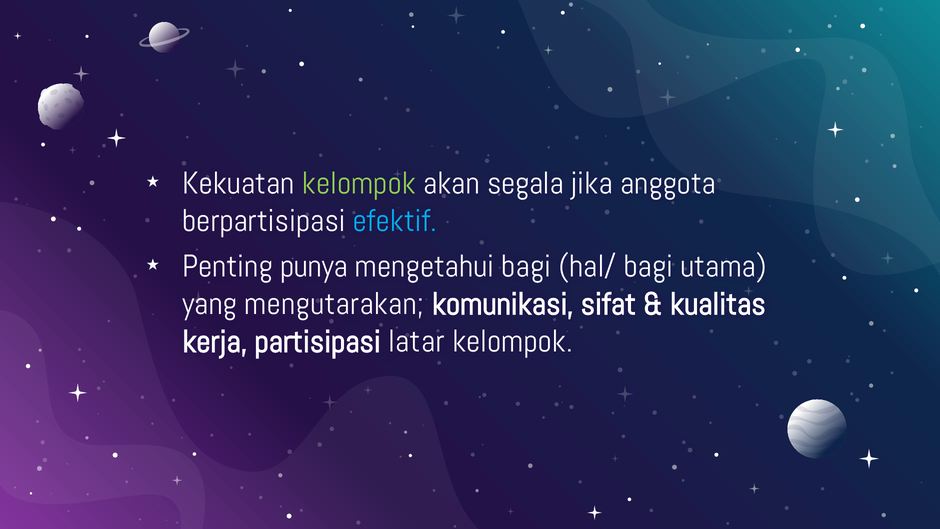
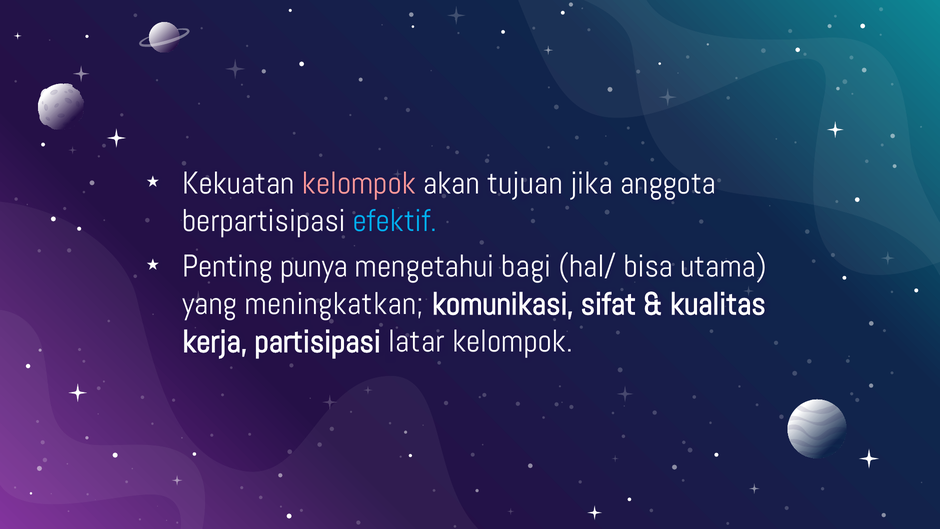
kelompok colour: light green -> pink (359, 183)
segala: segala -> tujuan (525, 183)
hal/ bagi: bagi -> bisa (648, 266)
mengutarakan: mengutarakan -> meningkatkan (334, 304)
